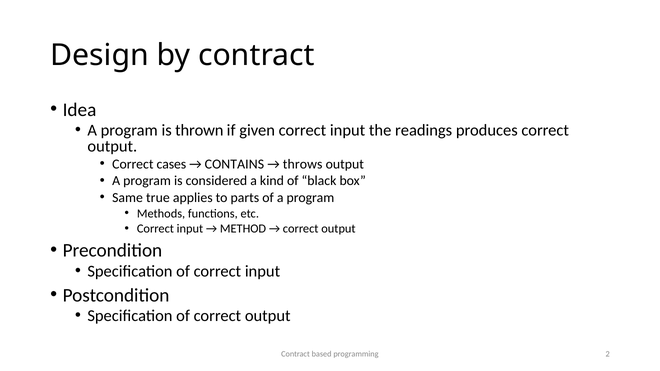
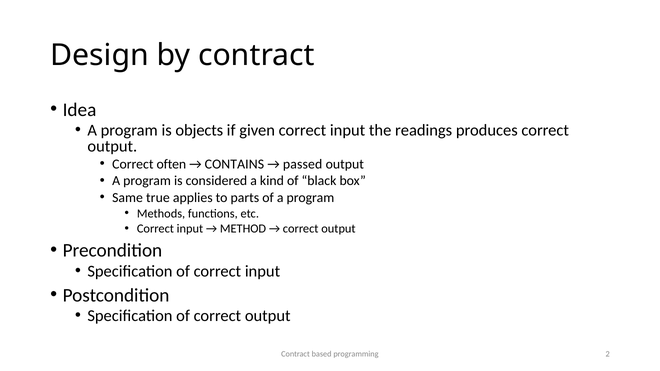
thrown: thrown -> objects (199, 130)
cases: cases -> often (171, 164)
throws: throws -> passed (303, 164)
